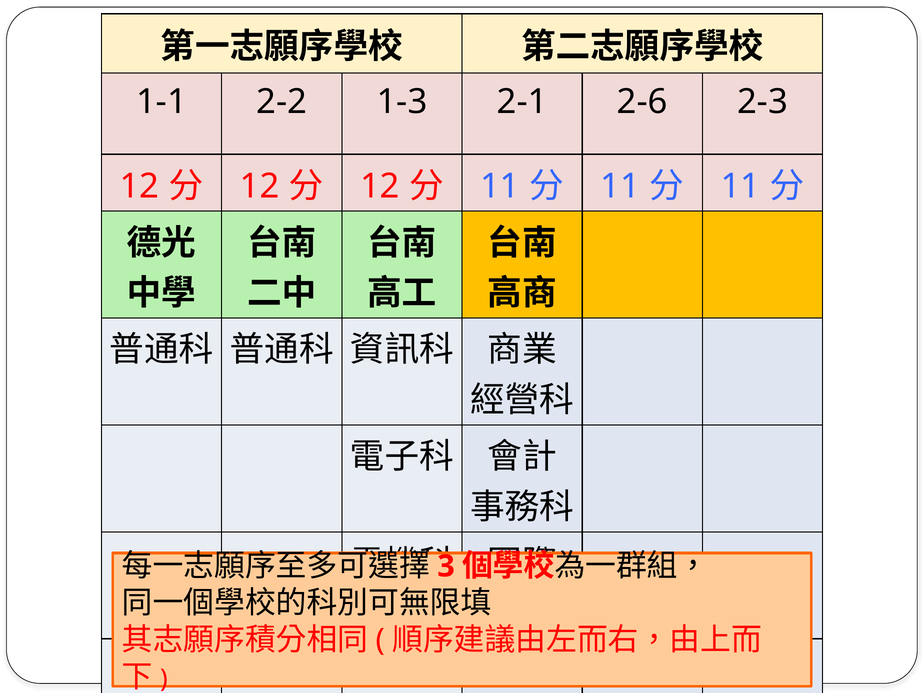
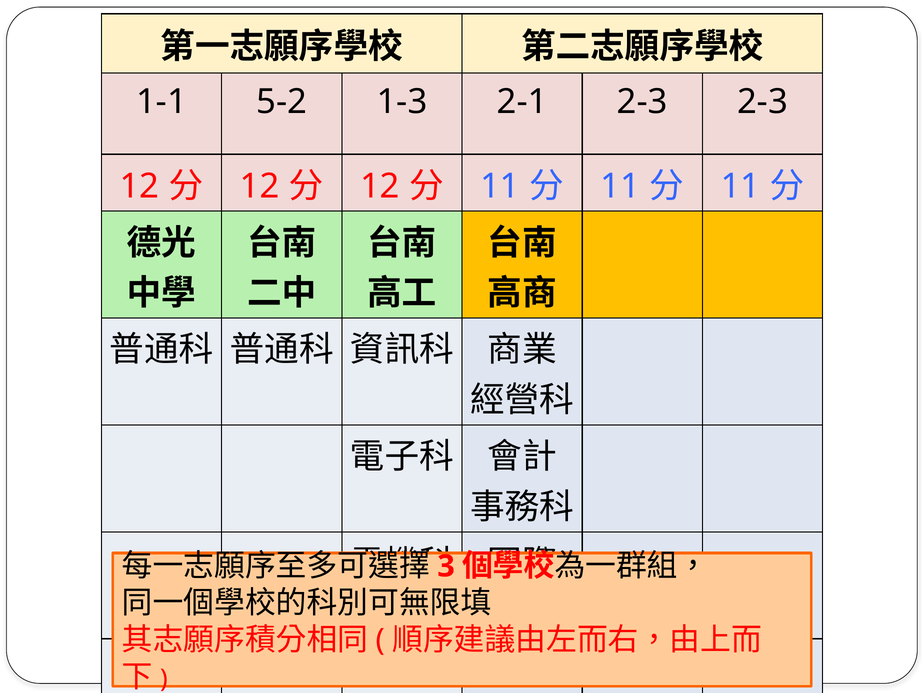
2-2: 2-2 -> 5-2 (282, 102)
2-1 2-6: 2-6 -> 2-3 (642, 102)
